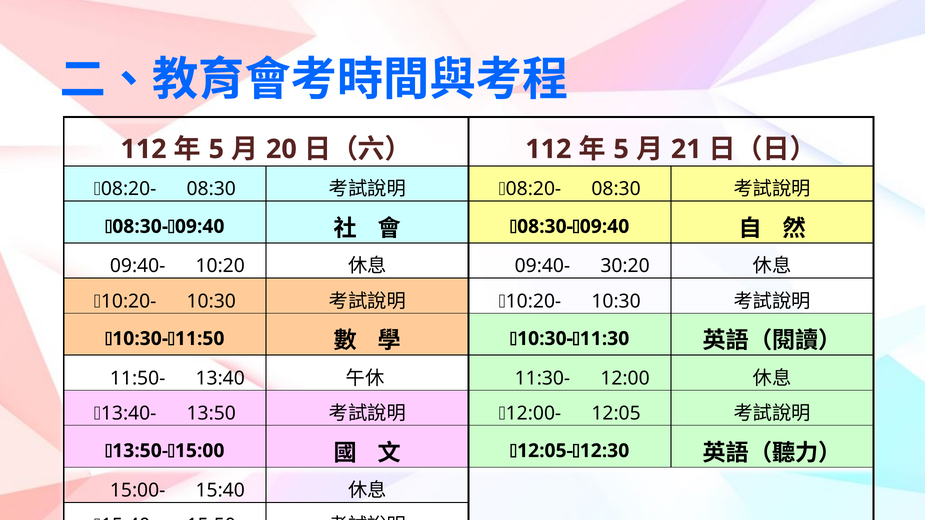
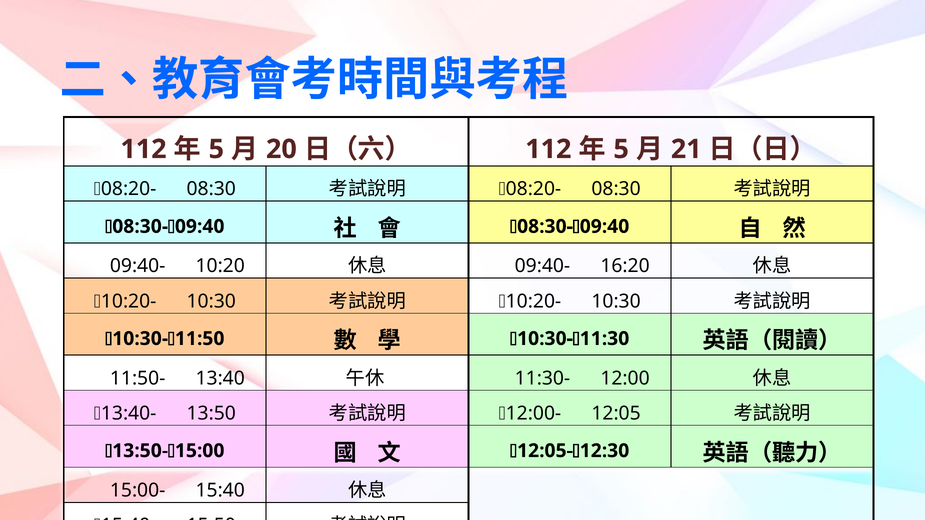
30:20: 30:20 -> 16:20 (625, 266)
